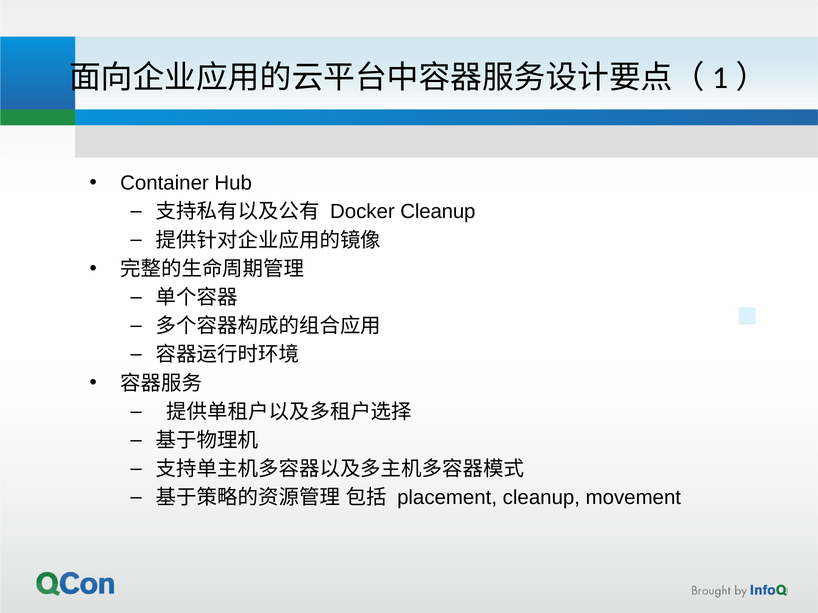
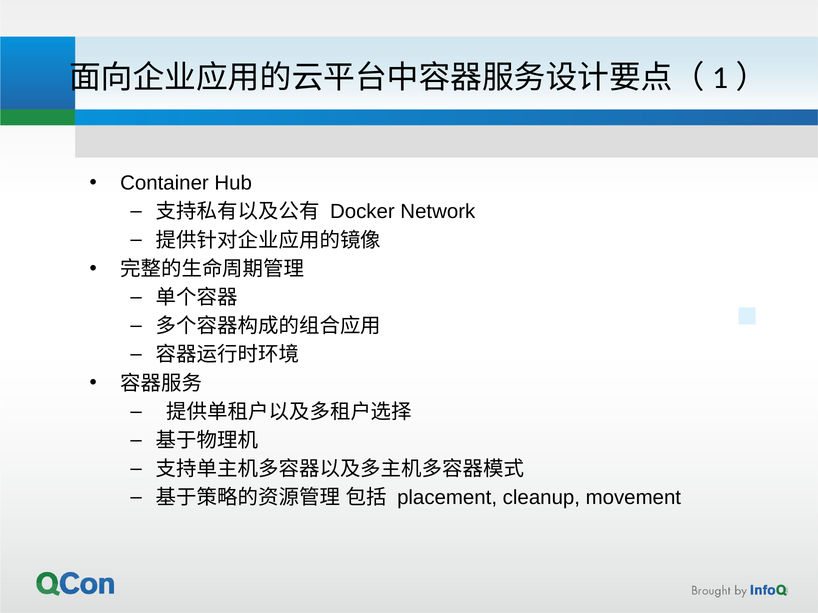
Docker Cleanup: Cleanup -> Network (438, 212)
